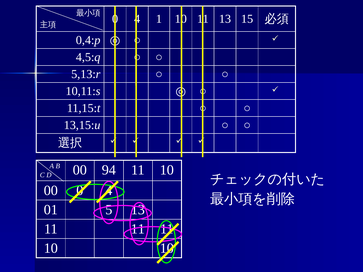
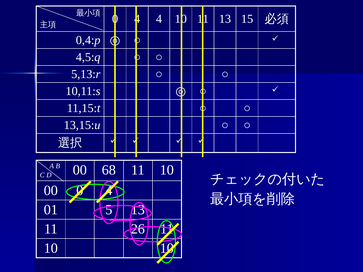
1: 1 -> 4 (159, 19)
94: 94 -> 68 (109, 170)
11: 11 -> 26 (138, 229)
